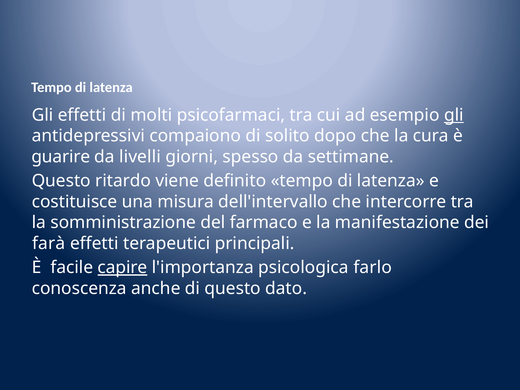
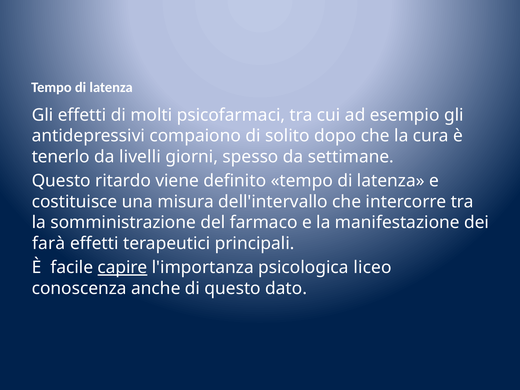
gli underline: present -> none (454, 115)
guarire: guarire -> tenerlo (61, 157)
farlo: farlo -> liceo (373, 268)
